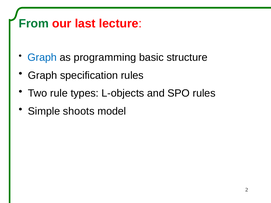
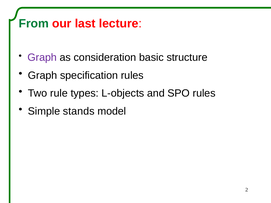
Graph colour: blue -> purple (42, 58)
programming: programming -> consideration (105, 58)
shoots: shoots -> stands (79, 111)
